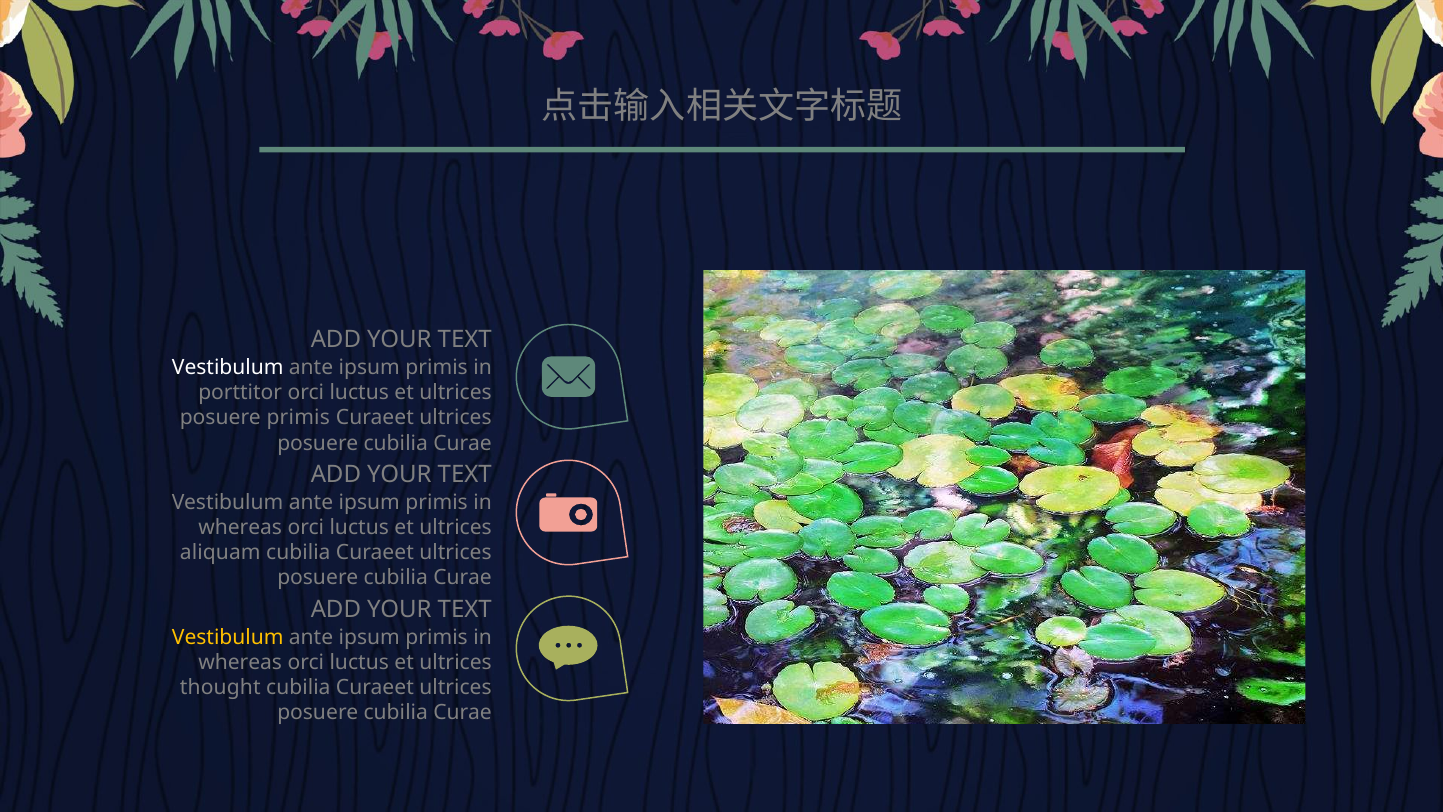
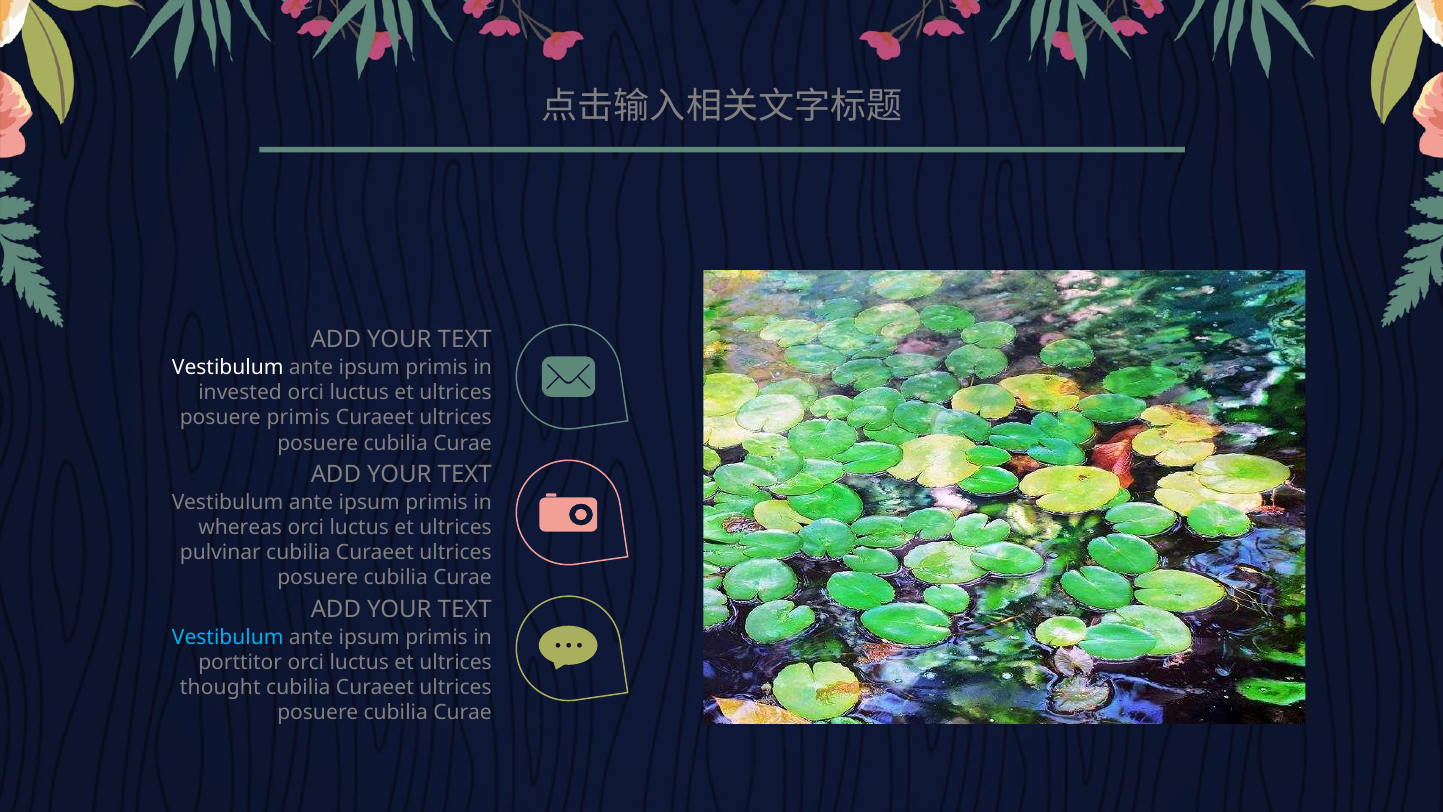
porttitor: porttitor -> invested (240, 393)
aliquam: aliquam -> pulvinar (220, 553)
Vestibulum colour: yellow -> light blue (228, 637)
whereas: whereas -> porttitor (240, 662)
